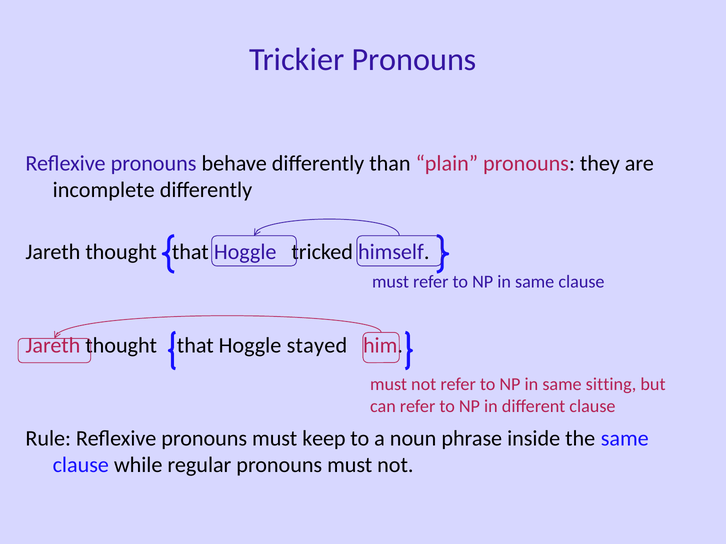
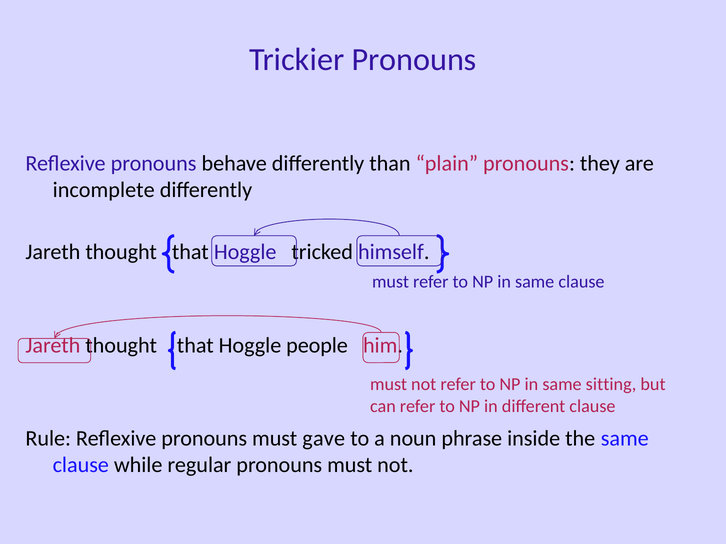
stayed: stayed -> people (317, 346)
keep: keep -> gave (324, 439)
